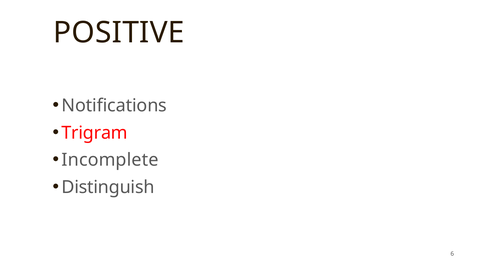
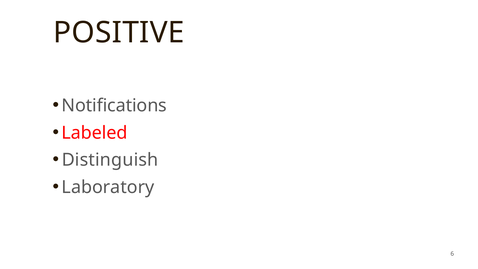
Trigram: Trigram -> Labeled (95, 133)
Incomplete: Incomplete -> Distinguish (110, 160)
Distinguish: Distinguish -> Laboratory (108, 187)
